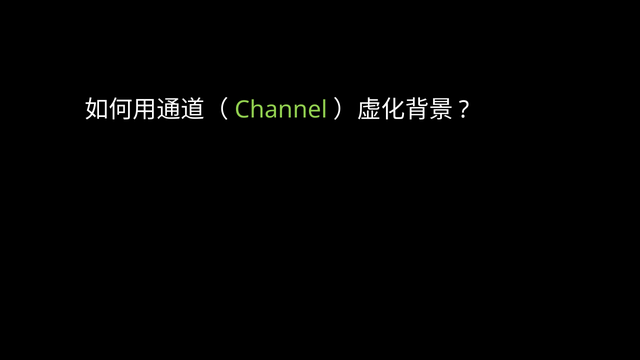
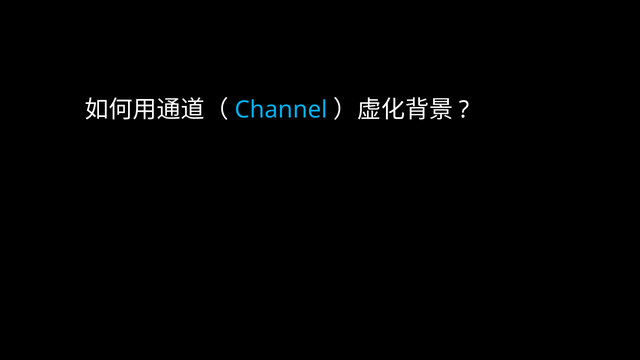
Channel colour: light green -> light blue (281, 110)
